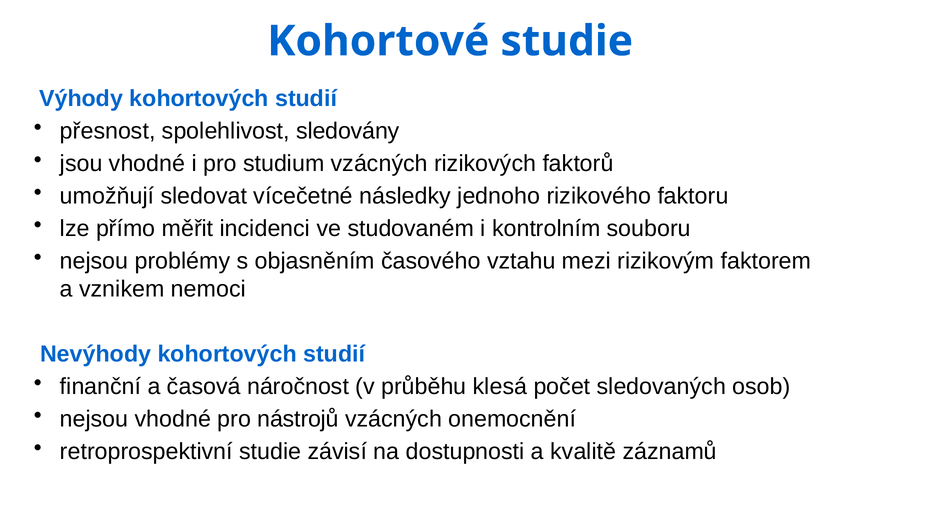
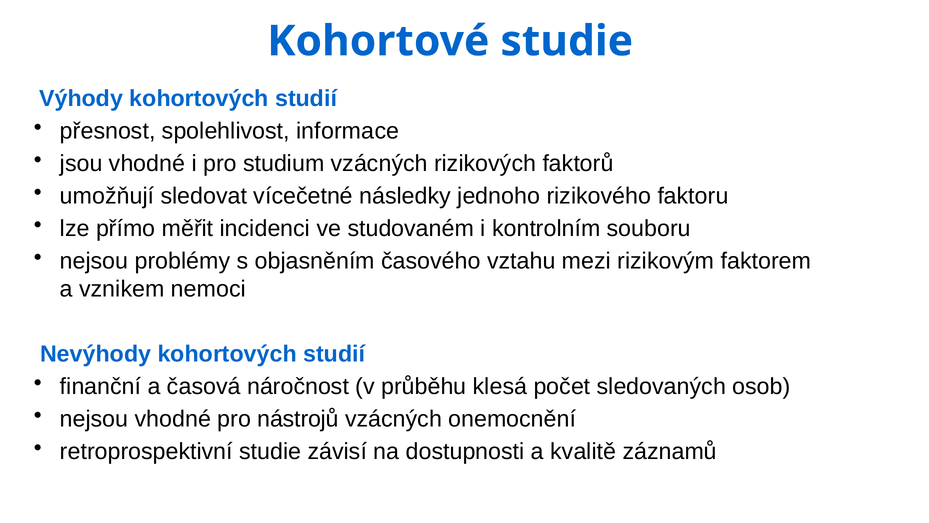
sledovány: sledovány -> informace (348, 131)
